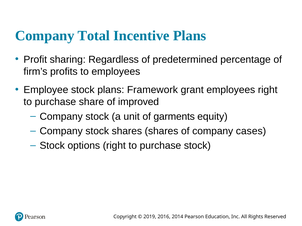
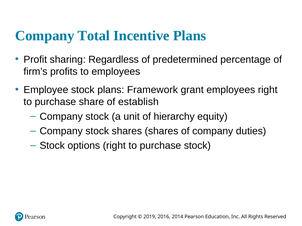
improved: improved -> establish (138, 102)
garments: garments -> hierarchy (174, 117)
cases: cases -> duties (251, 131)
